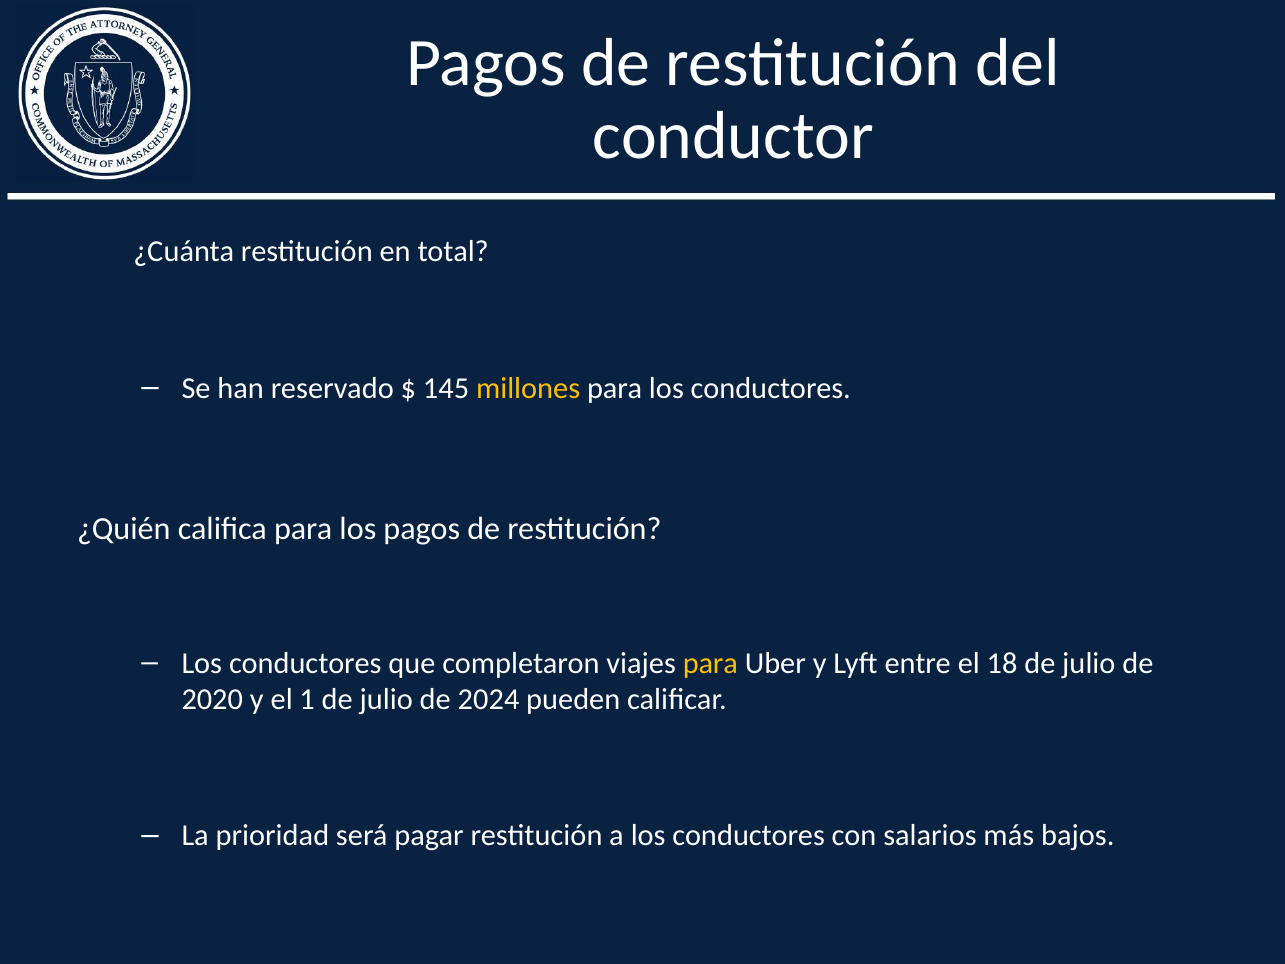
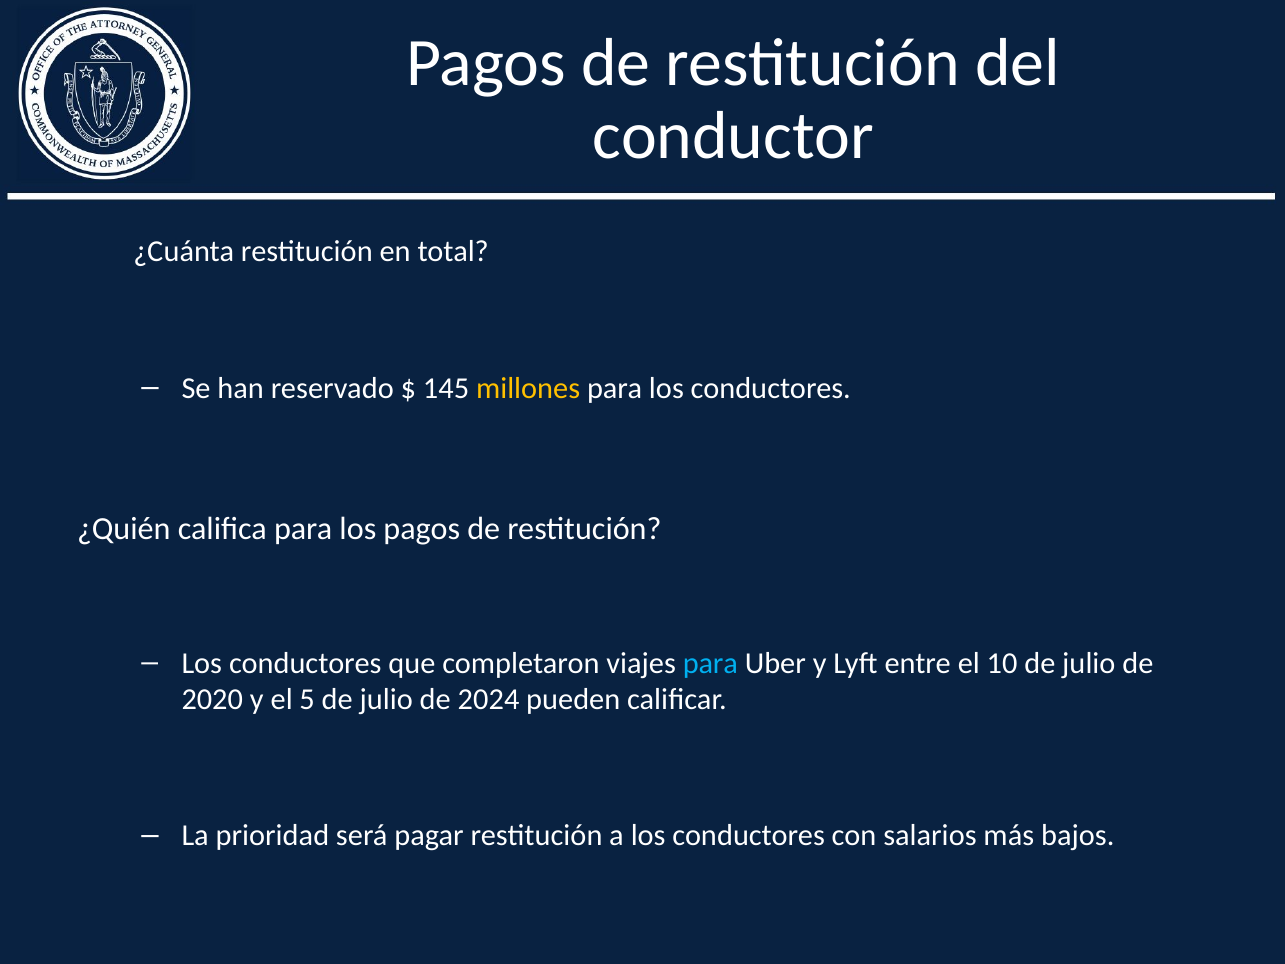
para colour: yellow -> light blue (710, 663)
18: 18 -> 10 (1002, 663)
1: 1 -> 5 (307, 699)
